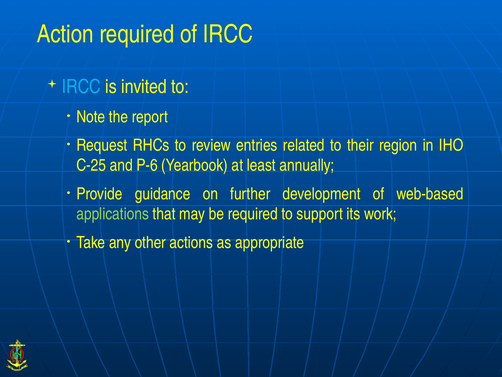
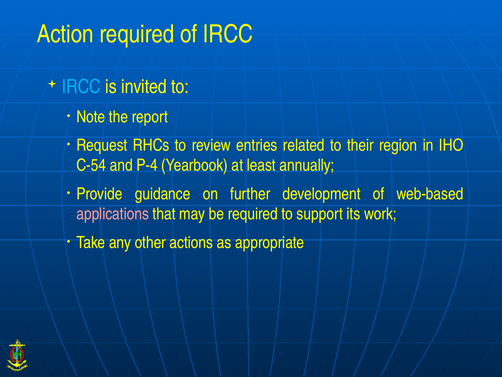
C-25: C-25 -> C-54 (91, 165)
P-6: P-6 -> P-4 (147, 165)
applications colour: light green -> pink (113, 214)
